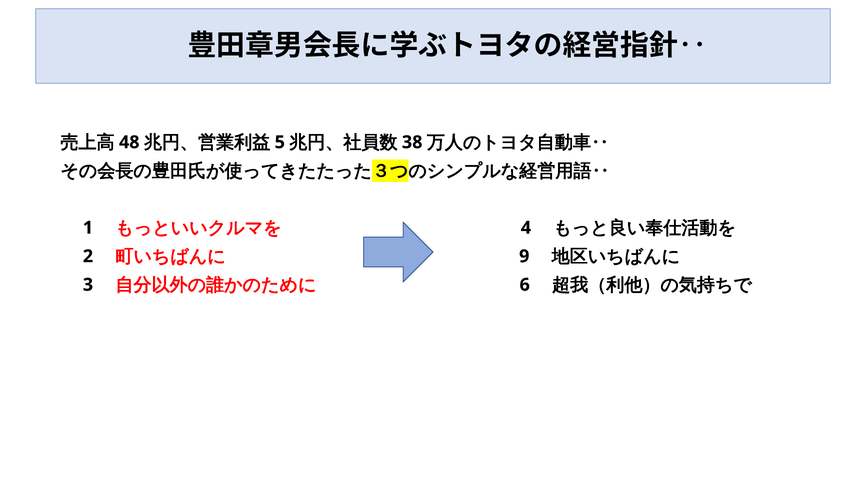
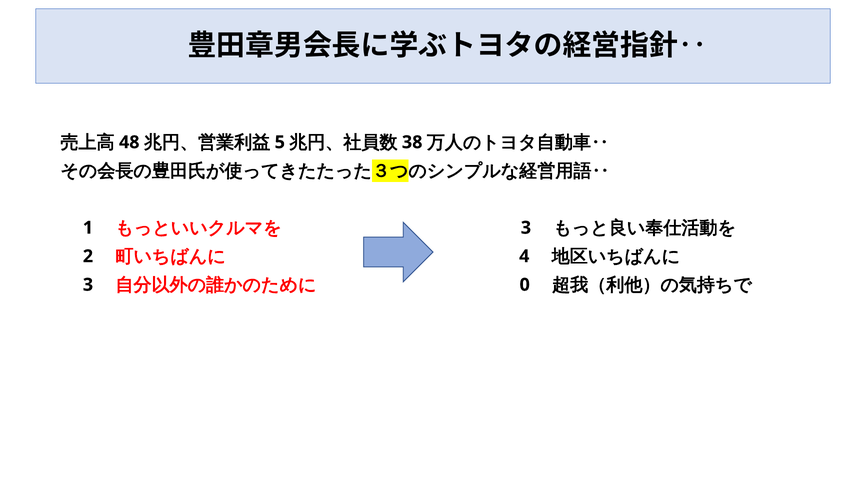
4: 4 -> 3 (526, 228)
9: 9 -> 4 (524, 256)
6: 6 -> 0 (525, 285)
